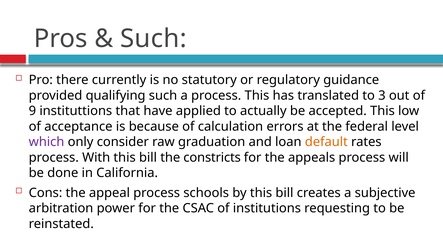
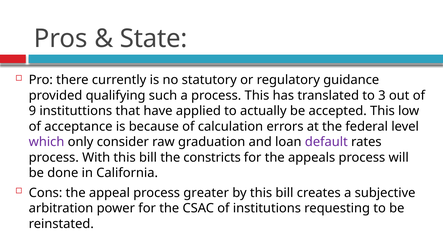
Such: Such -> State (154, 39)
default colour: orange -> purple (326, 142)
schools: schools -> greater (206, 193)
